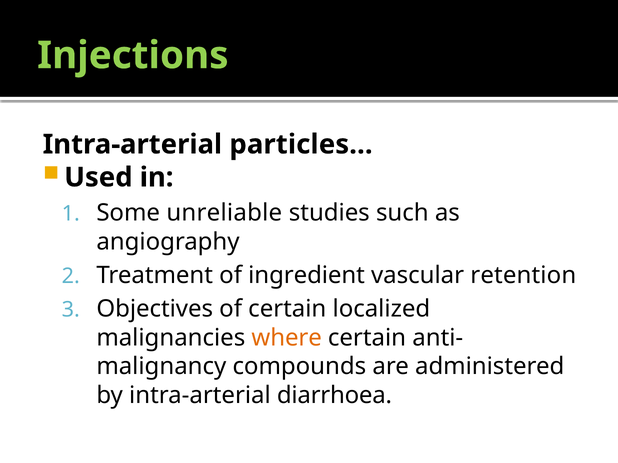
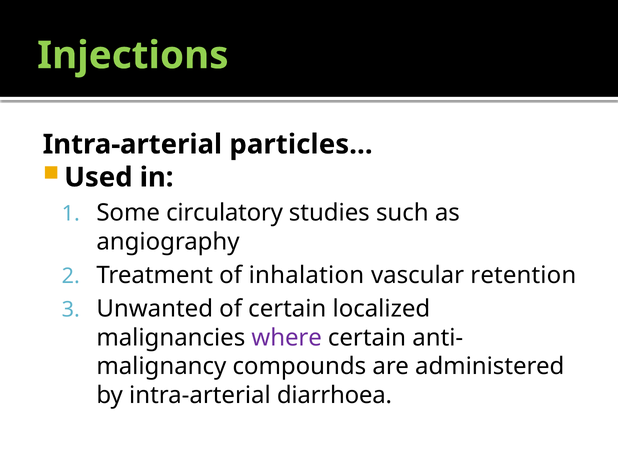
unreliable: unreliable -> circulatory (225, 213)
ingredient: ingredient -> inhalation (306, 276)
Objectives: Objectives -> Unwanted (155, 309)
where colour: orange -> purple (287, 338)
